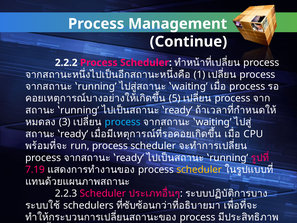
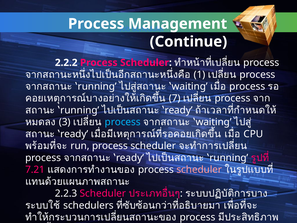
5: 5 -> 7 (175, 98)
7.19: 7.19 -> 7.21 (35, 169)
scheduler colour: yellow -> pink (199, 169)
